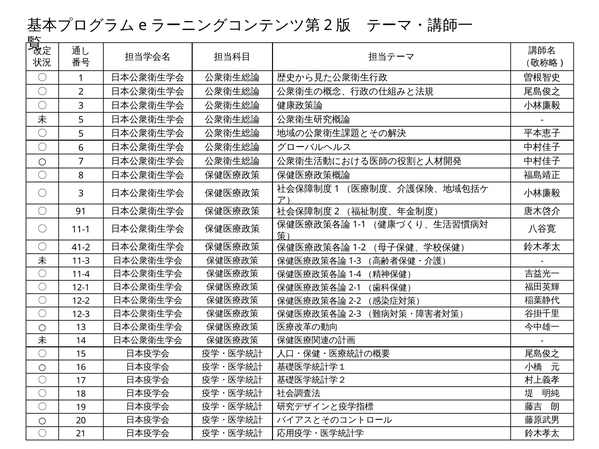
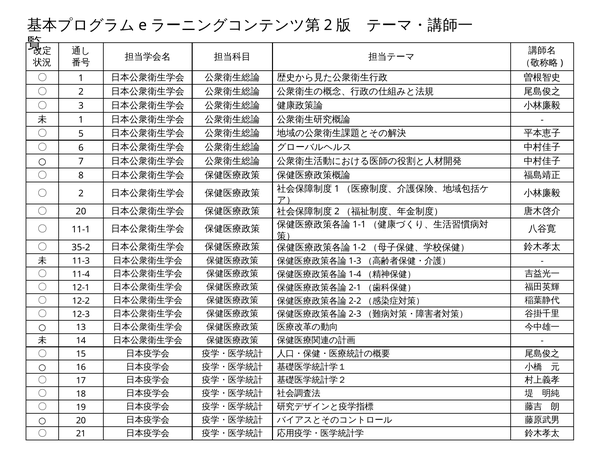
5: 5 -> 1 (81, 120)
3: 3 -> 2 (81, 194)
〇 91: 91 -> 20 (81, 212)
41-2: 41-2 -> 35-2 (81, 247)
